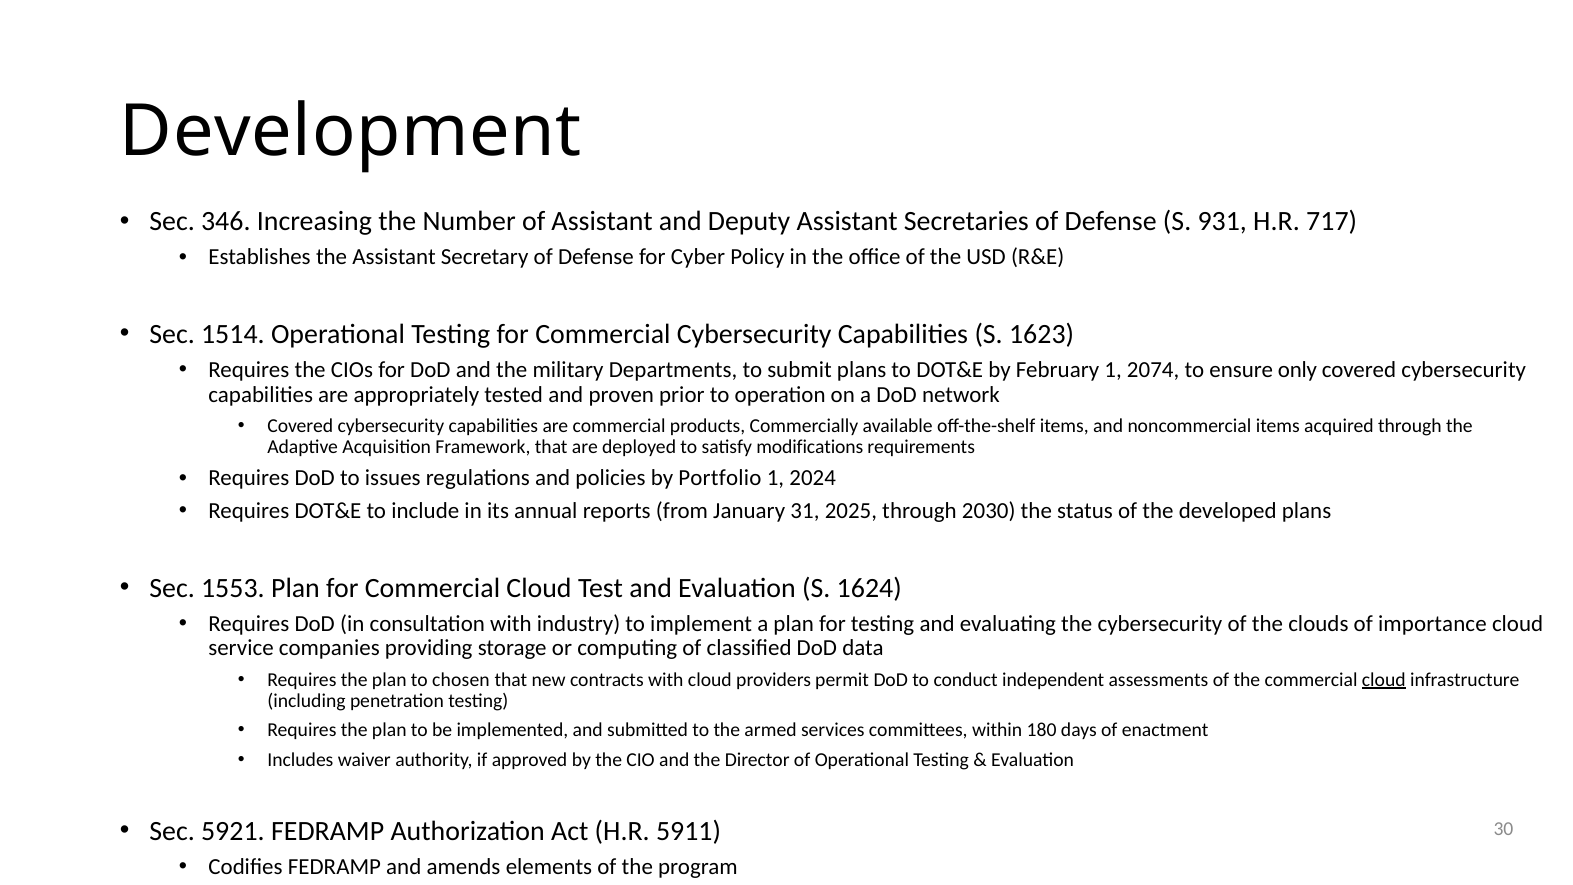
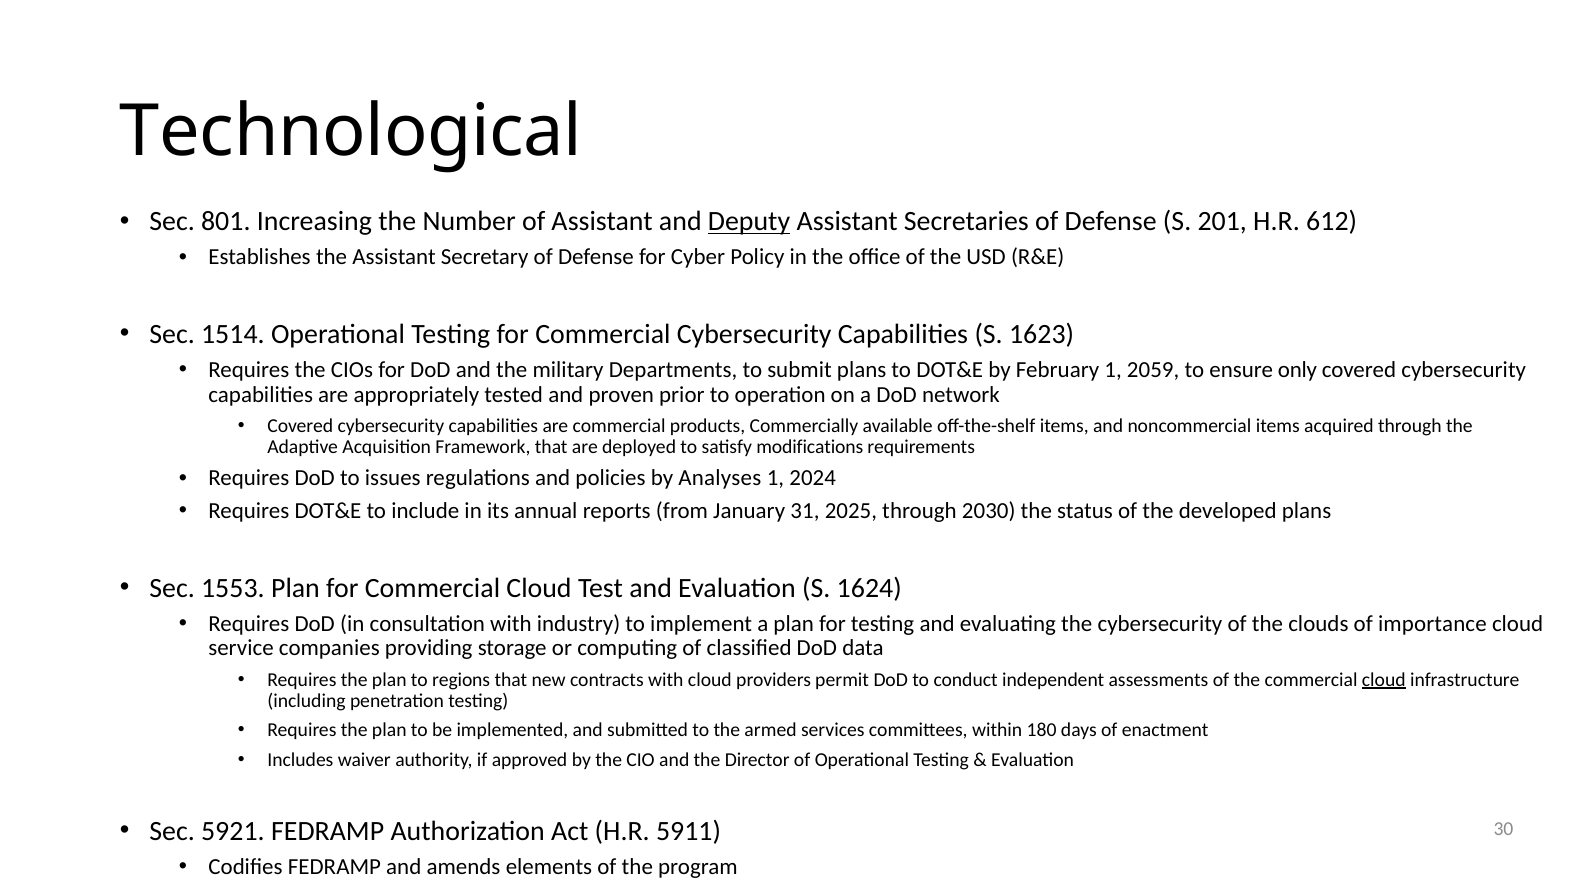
Development: Development -> Technological (351, 132)
346: 346 -> 801 (226, 222)
Deputy underline: none -> present (749, 222)
931: 931 -> 201 (1222, 222)
717: 717 -> 612 (1332, 222)
2074: 2074 -> 2059 (1153, 370)
Portfolio: Portfolio -> Analyses (720, 478)
chosen: chosen -> regions (461, 679)
